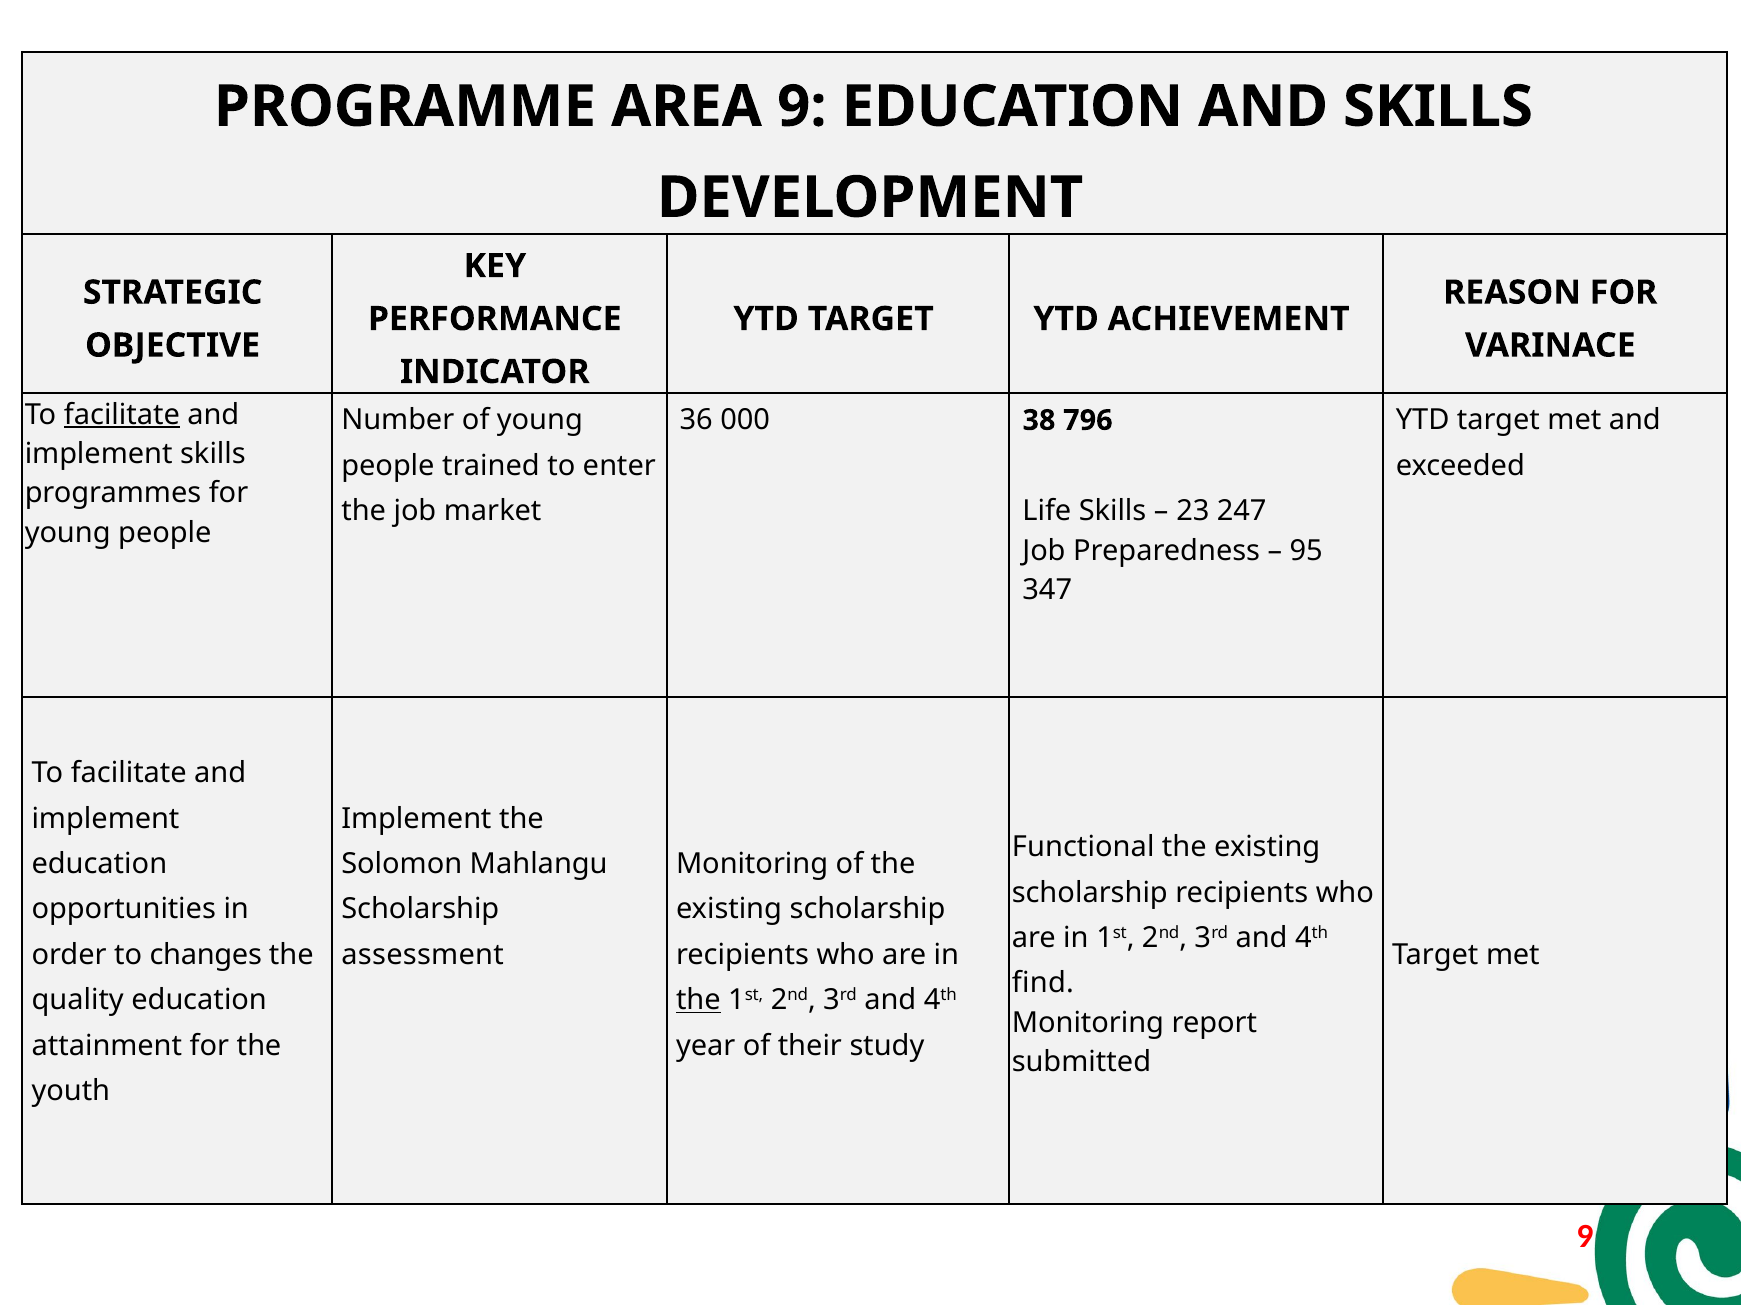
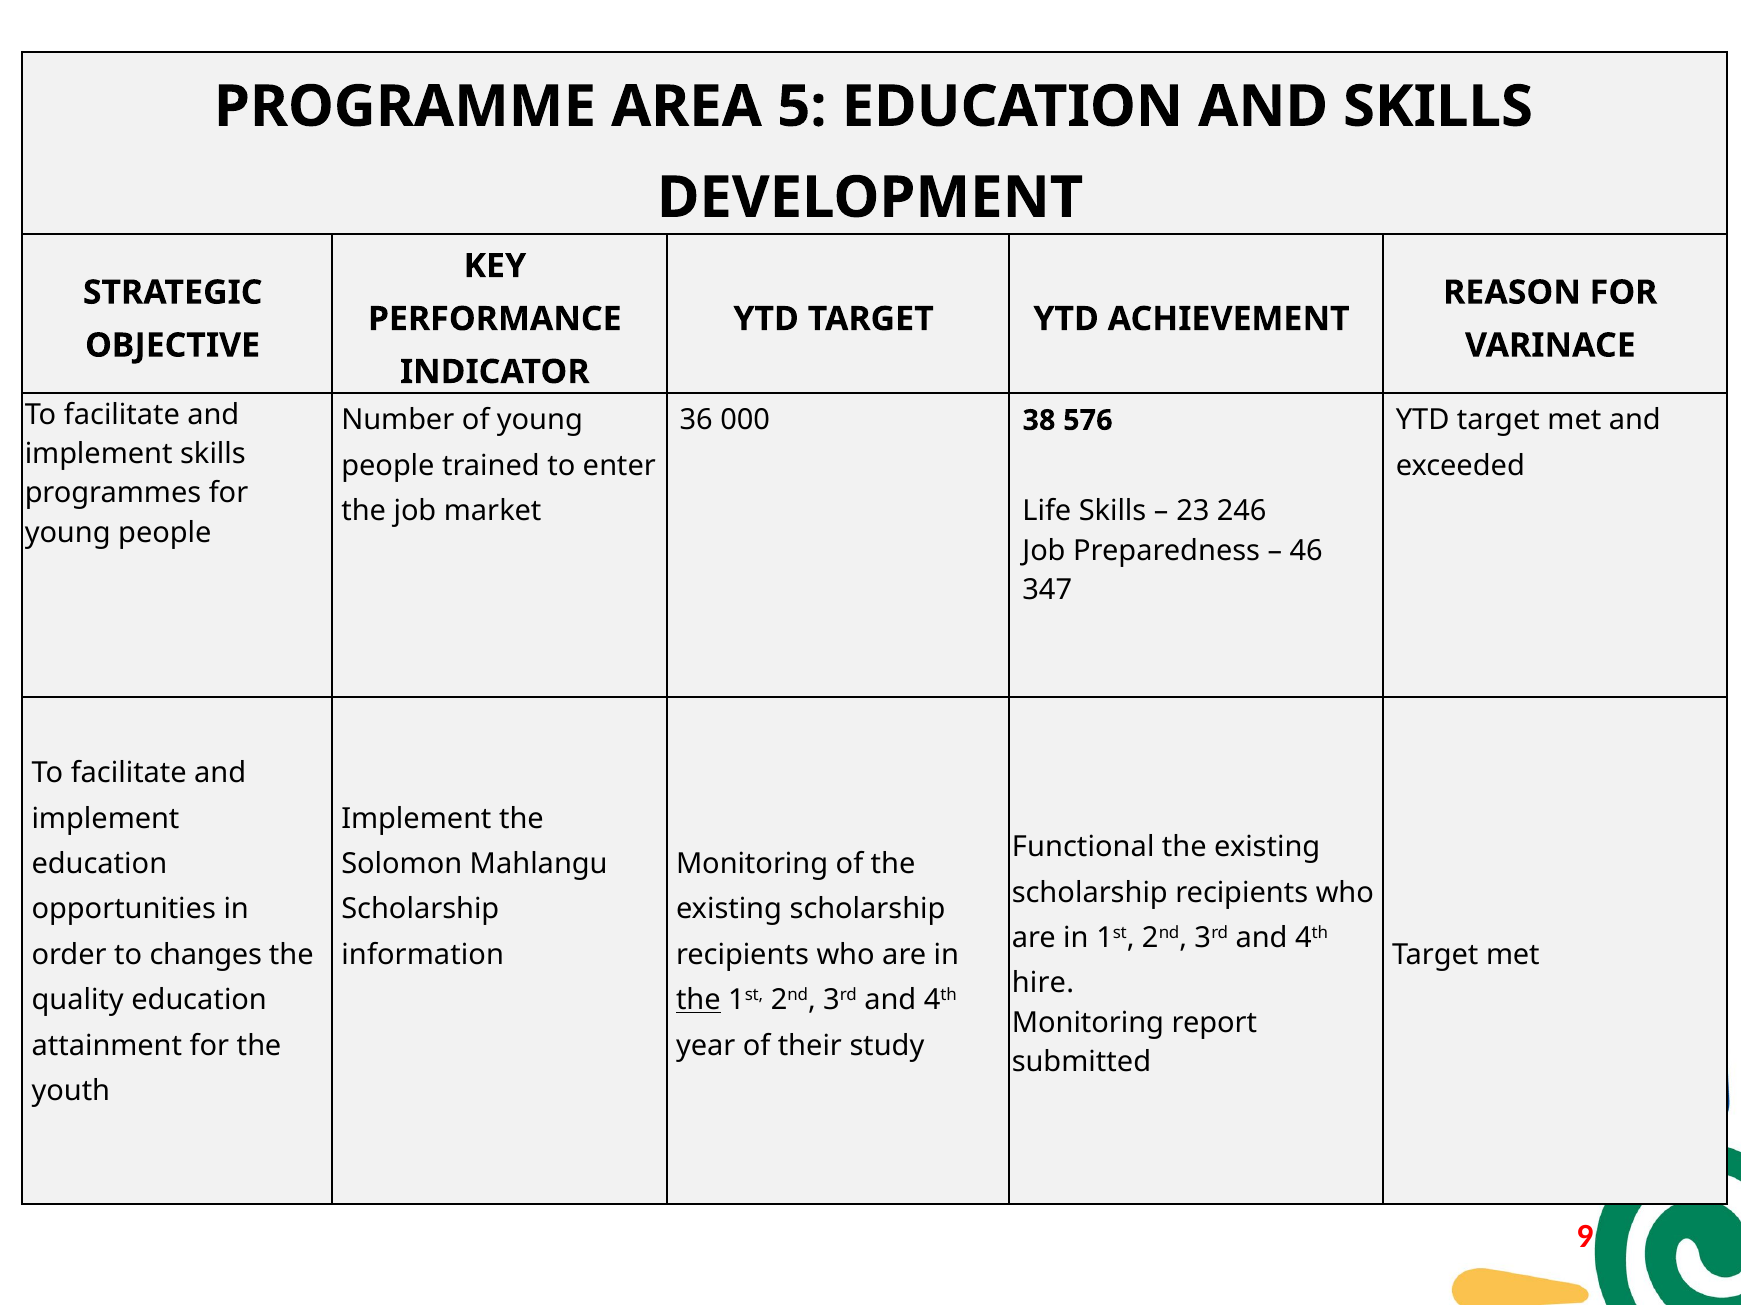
AREA 9: 9 -> 5 (802, 107)
facilitate underline: present -> none (122, 415)
796: 796 -> 576 (1088, 421)
247: 247 -> 246 (1242, 511)
95: 95 -> 46 (1306, 551)
assessment: assessment -> information (423, 955)
find: find -> hire (1043, 984)
